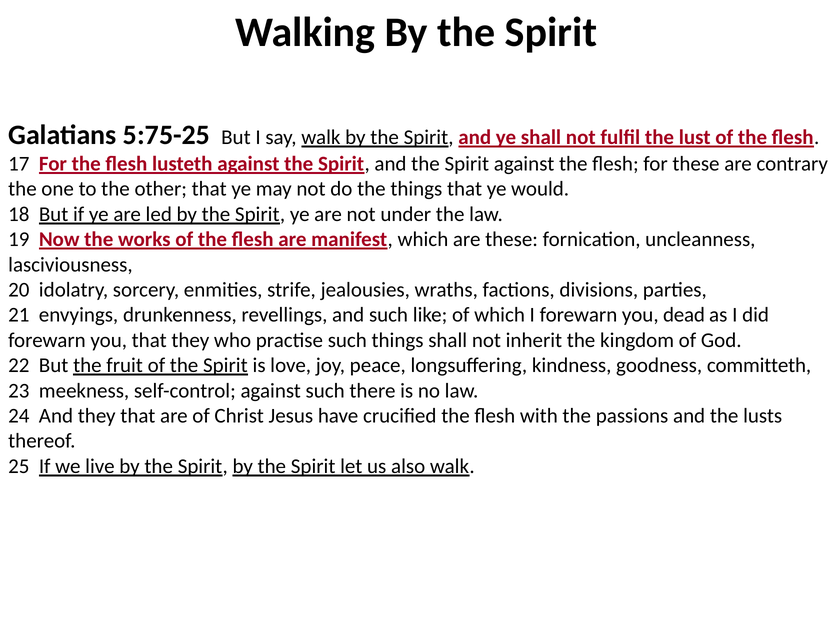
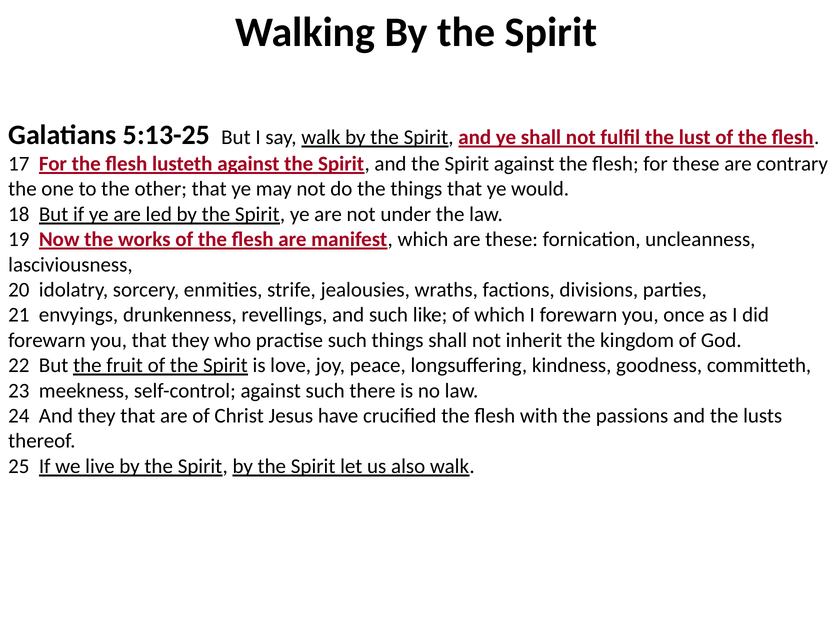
5:75-25: 5:75-25 -> 5:13-25 (167, 135)
dead: dead -> once (684, 315)
